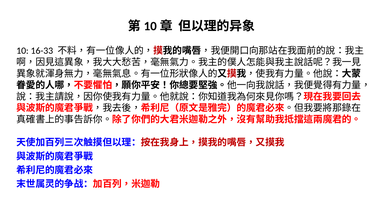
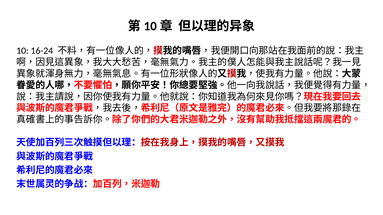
16-33: 16-33 -> 16-24 (42, 51)
